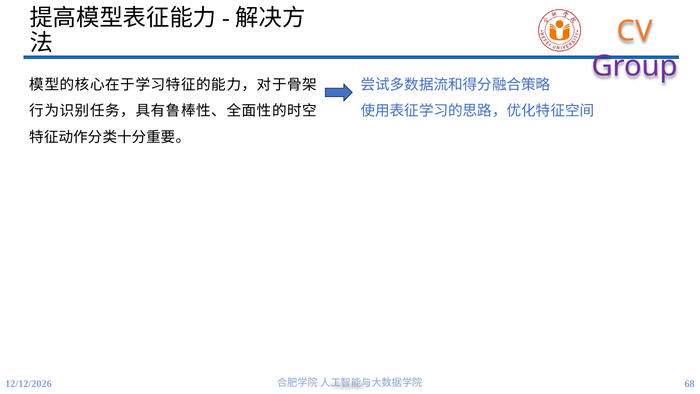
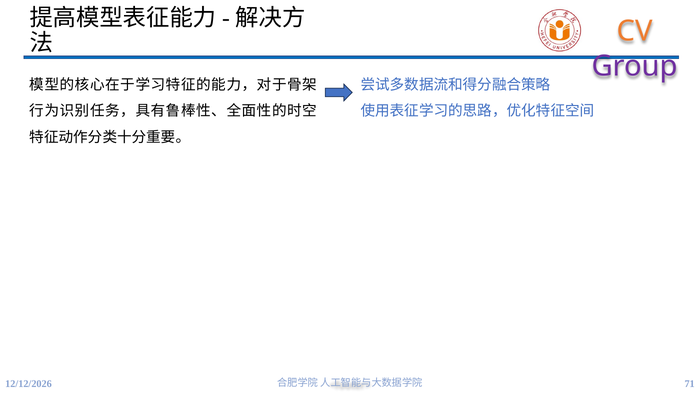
68: 68 -> 71 (690, 384)
